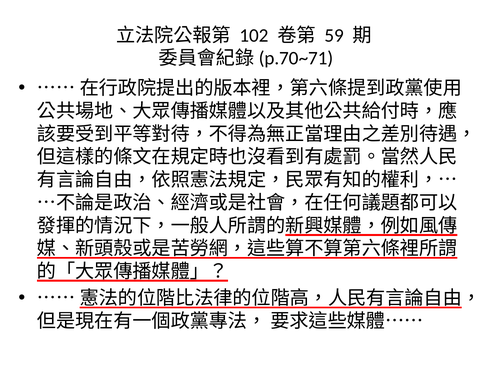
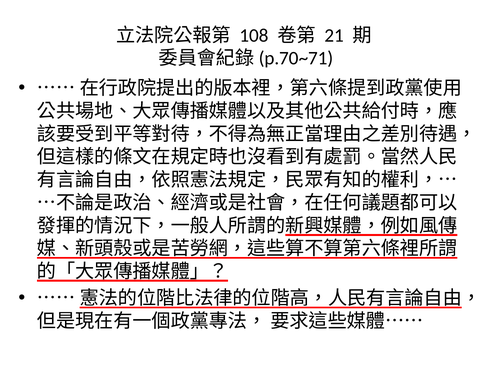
102: 102 -> 108 (254, 35)
59: 59 -> 21 (334, 35)
